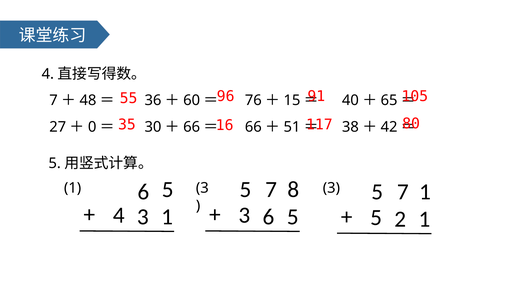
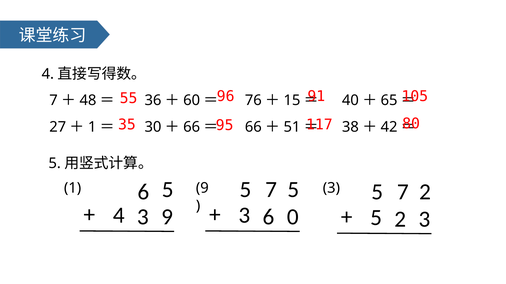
16: 16 -> 95 (225, 126)
0: 0 -> 1 (92, 127)
7 8: 8 -> 5 (293, 190)
7 1: 1 -> 2 (425, 192)
1 3: 3 -> 9 (202, 188)
3 1: 1 -> 9 (167, 217)
6 5: 5 -> 0 (293, 217)
2 1: 1 -> 3 (424, 220)
